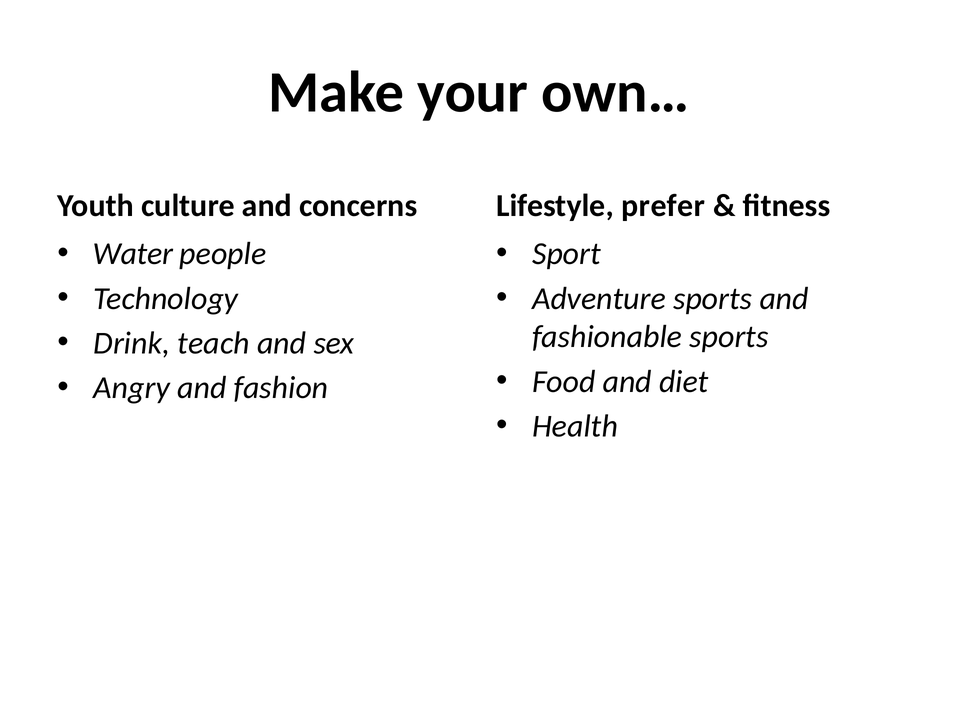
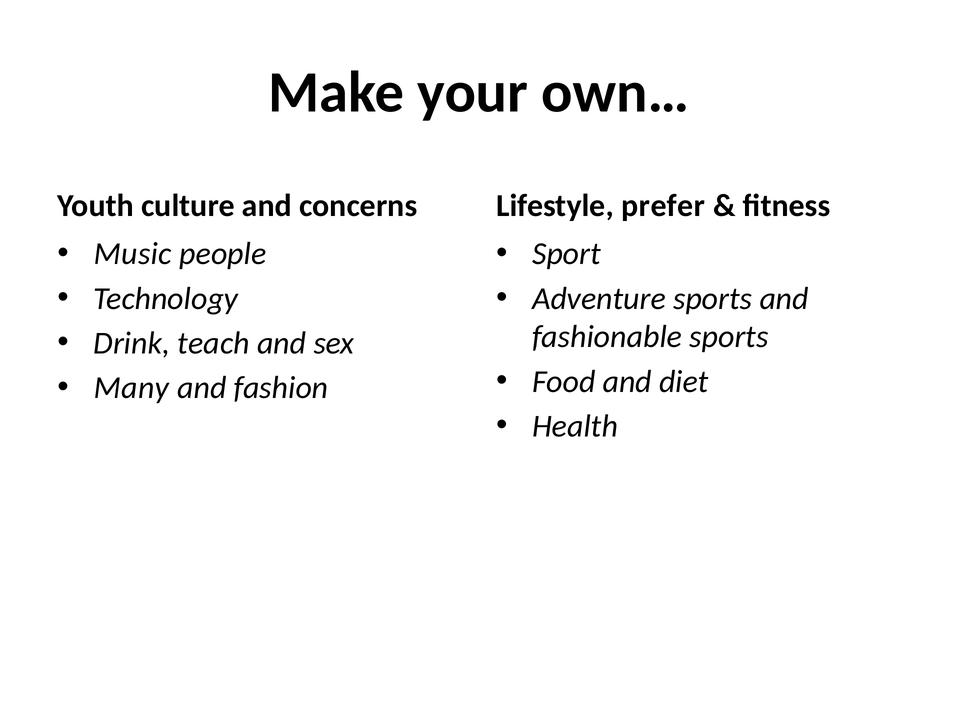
Water: Water -> Music (133, 254)
Angry: Angry -> Many (132, 388)
